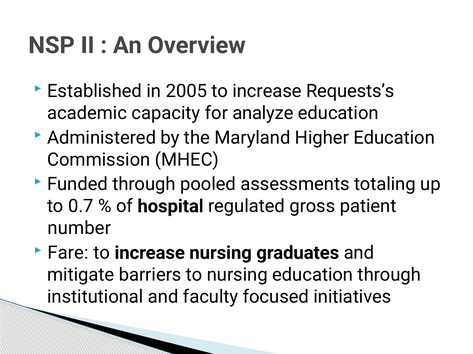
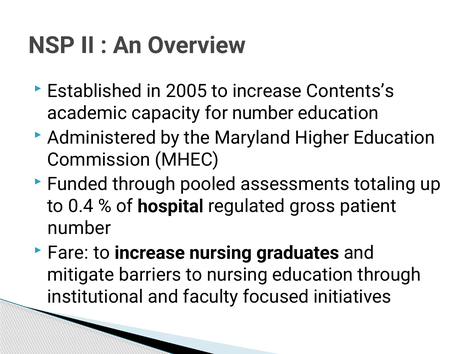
Requests’s: Requests’s -> Contents’s (350, 91)
for analyze: analyze -> number (263, 113)
0.7: 0.7 -> 0.4 (81, 207)
